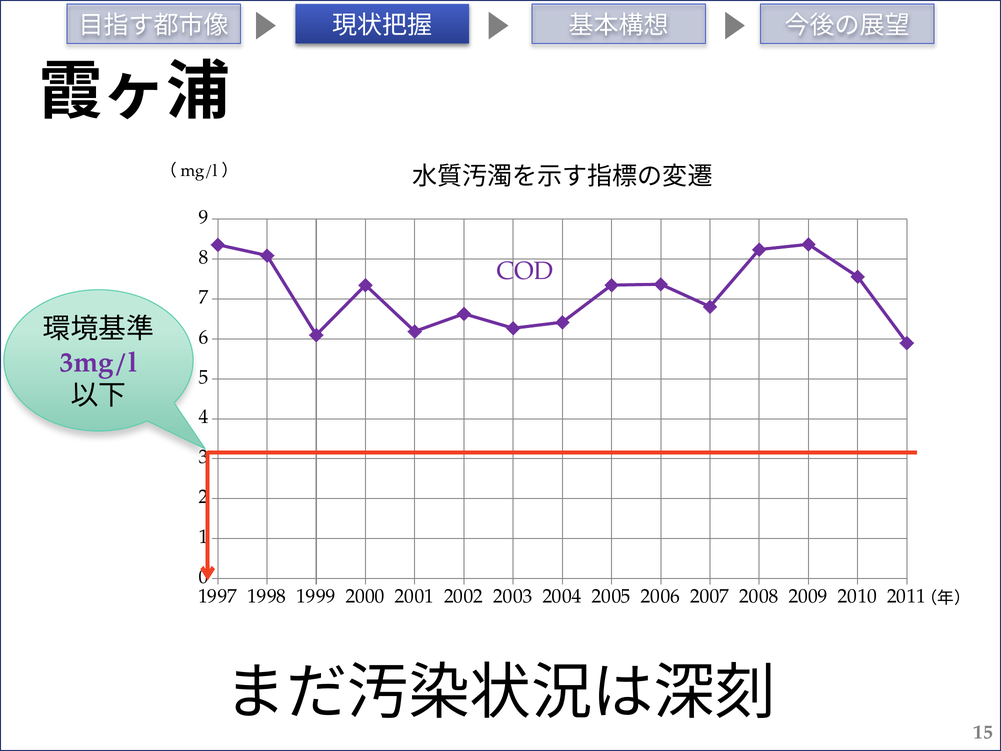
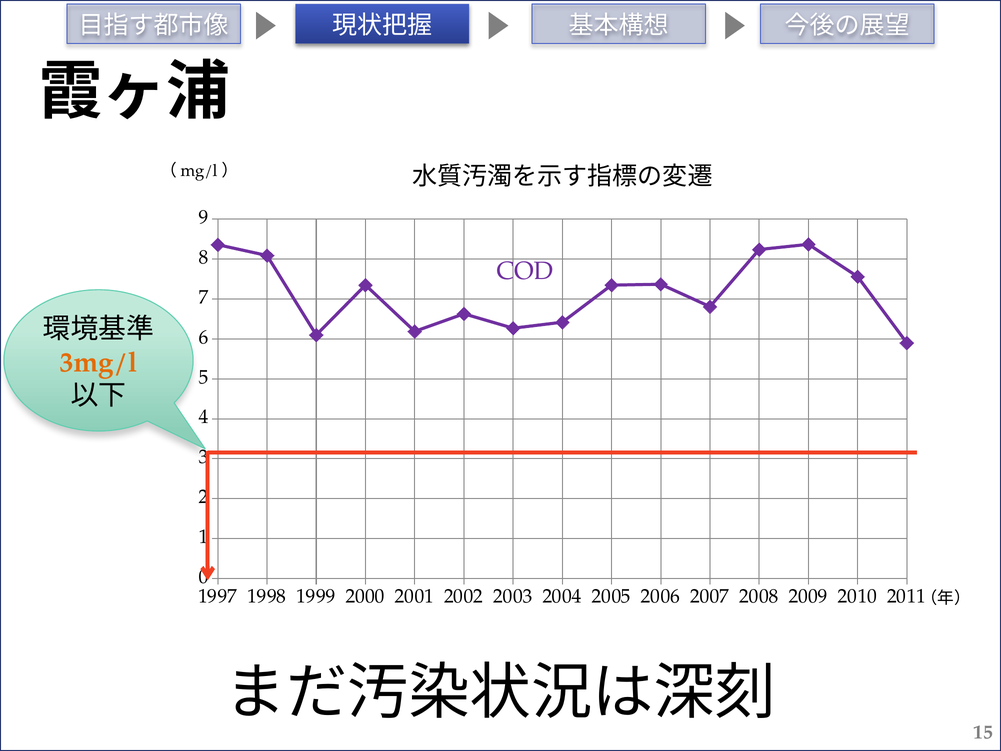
3mg/l colour: purple -> orange (98, 362)
